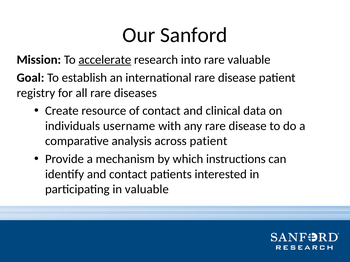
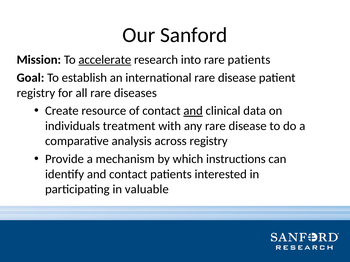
rare valuable: valuable -> patients (249, 60)
and underline: none -> present (193, 111)
username: username -> treatment (129, 126)
across patient: patient -> registry (209, 141)
